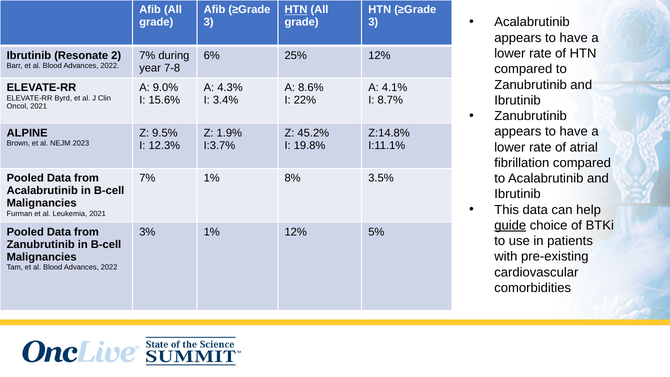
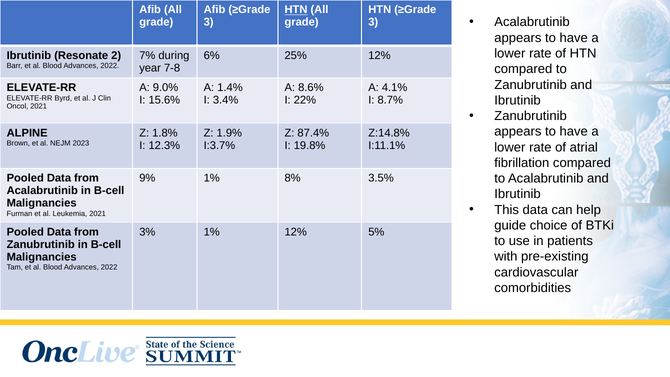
4.3%: 4.3% -> 1.4% (230, 88)
9.5%: 9.5% -> 1.8% (165, 133)
45.2%: 45.2% -> 87.4% (313, 133)
7%: 7% -> 9% (147, 178)
guide underline: present -> none (510, 226)
